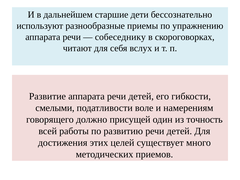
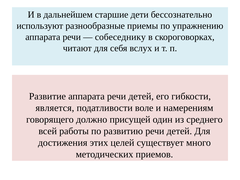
смелыми: смелыми -> является (55, 108)
точность: точность -> среднего (204, 120)
